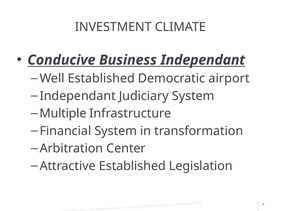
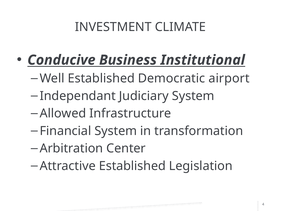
Business Independant: Independant -> Institutional (203, 60)
Multiple: Multiple -> Allowed (63, 113)
